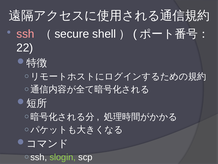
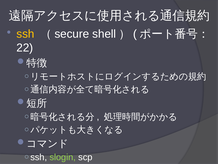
ssh colour: pink -> yellow (25, 34)
